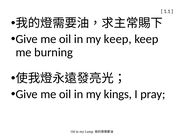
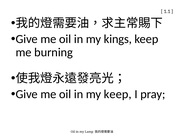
my keep: keep -> kings (118, 39)
my kings: kings -> keep (118, 94)
